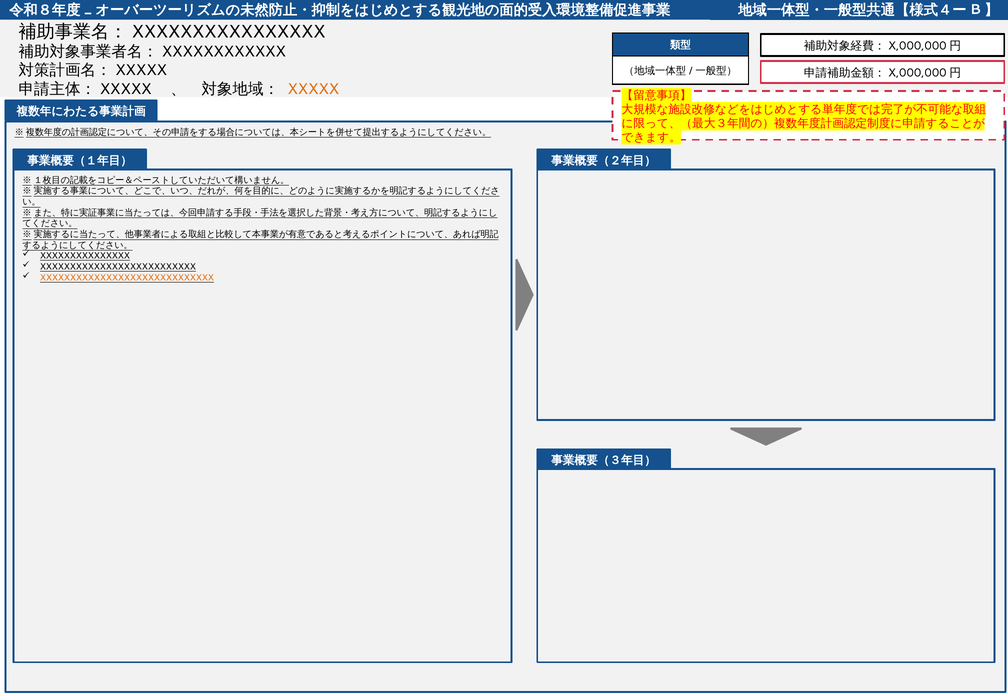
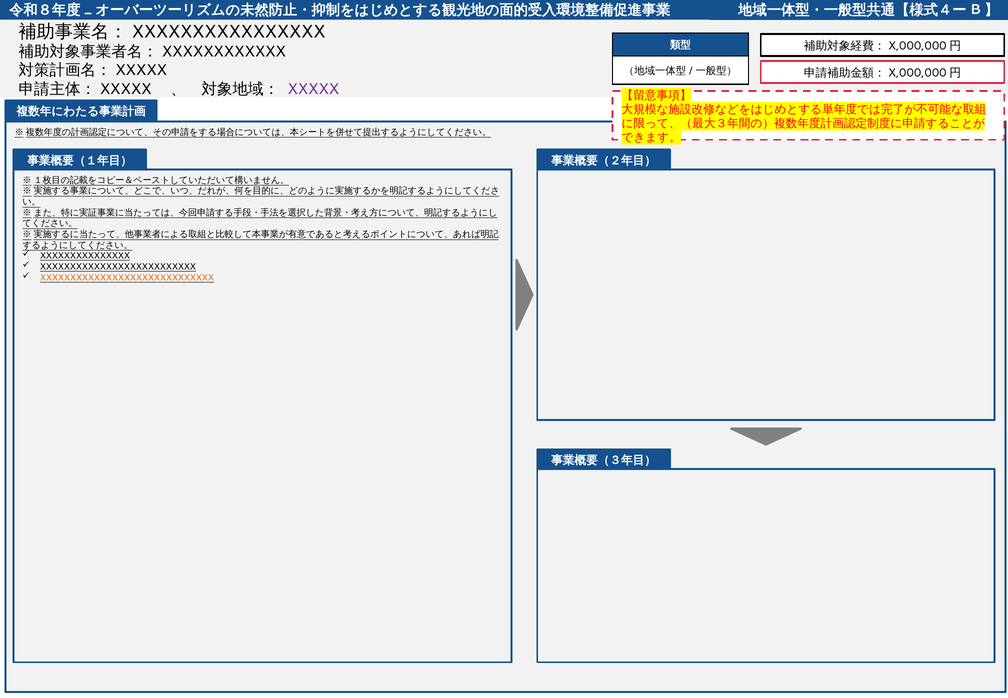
XXXXX colour: orange -> purple (313, 89)
